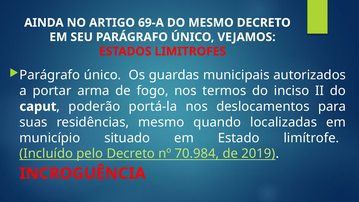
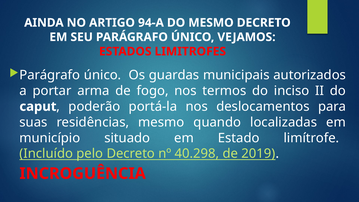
69-A: 69-A -> 94-A (151, 23)
70.984: 70.984 -> 40.298 (197, 154)
